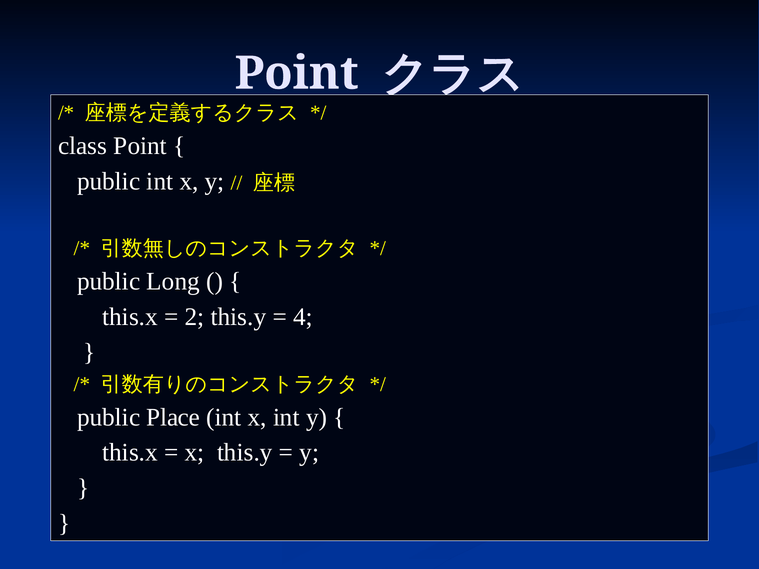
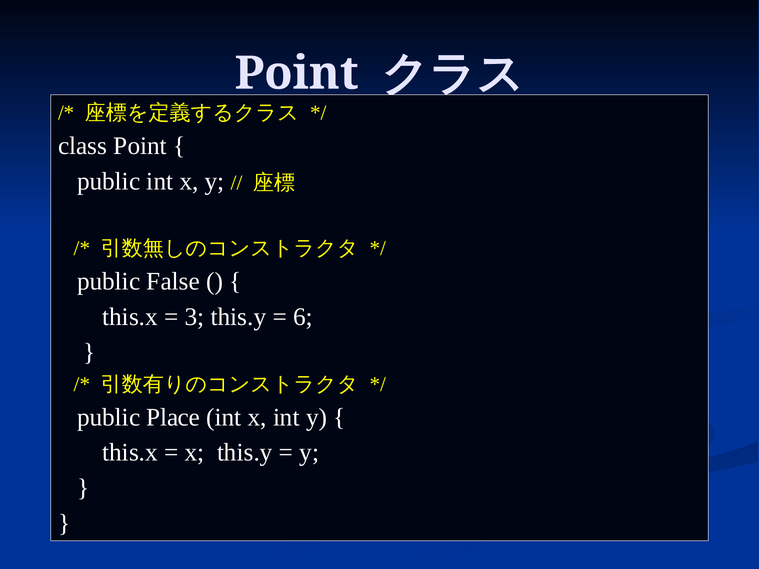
Long: Long -> False (173, 282)
2: 2 -> 3 (195, 317)
4: 4 -> 6 (303, 317)
